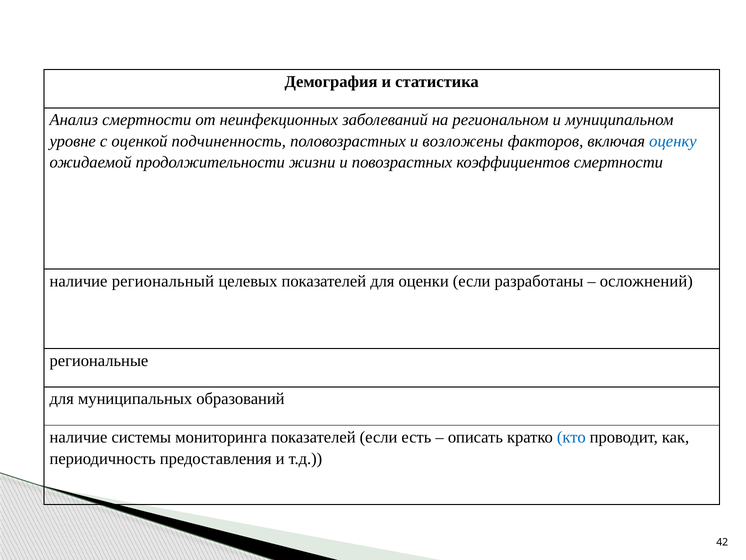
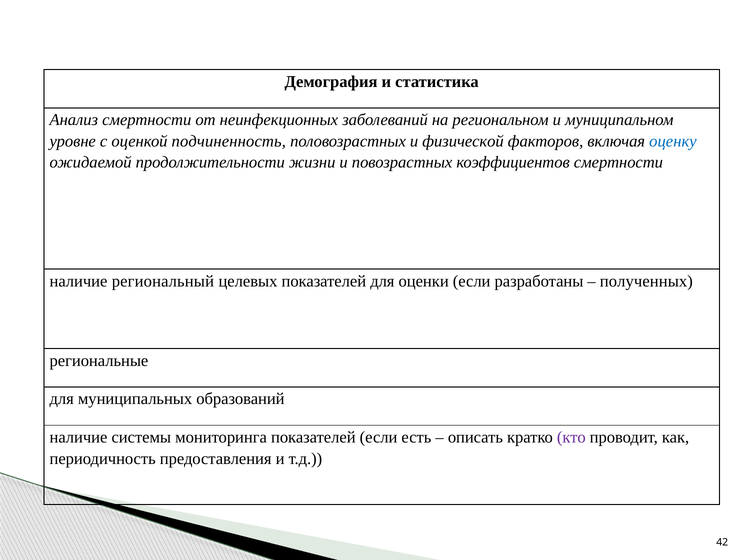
возложены: возложены -> физической (463, 141)
осложнений: осложнений -> полученных (646, 281)
кто colour: blue -> purple (571, 437)
